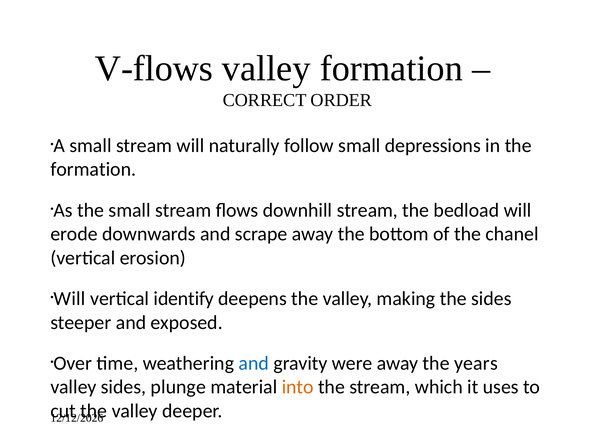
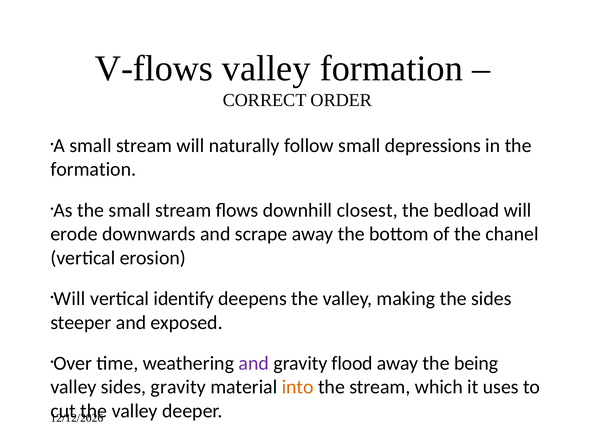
downhill stream: stream -> closest (367, 210)
and colour: blue -> purple (254, 363)
were: were -> flood (352, 363)
years: years -> being (476, 363)
sides plunge: plunge -> gravity (178, 386)
